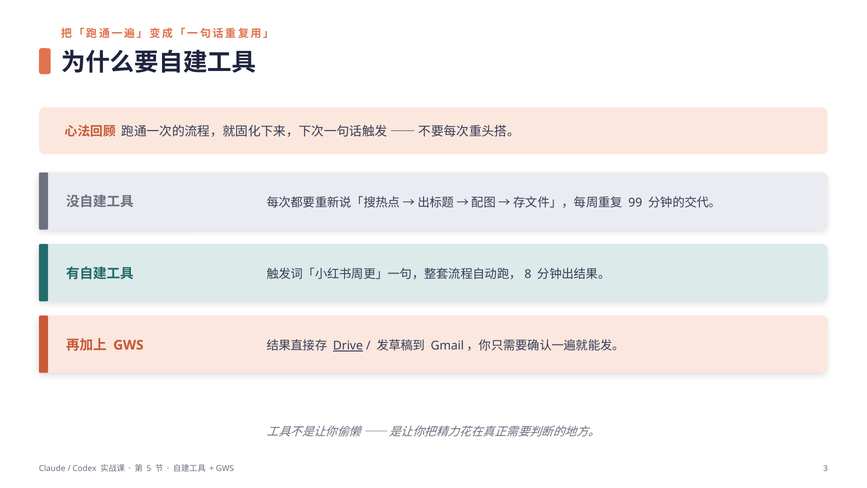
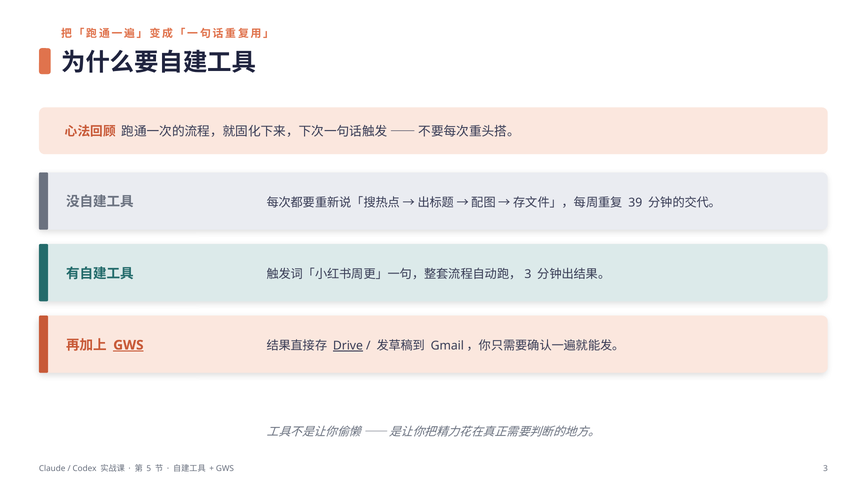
99: 99 -> 39 (635, 202)
8: 8 -> 3 (528, 274)
GWS underline: none -> present (128, 345)
